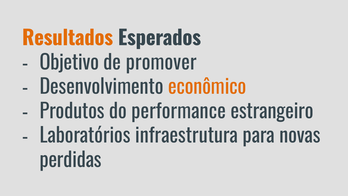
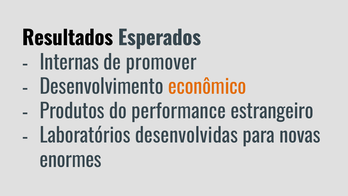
Resultados colour: orange -> black (68, 38)
Objetivo: Objetivo -> Internas (69, 63)
infraestrutura: infraestrutura -> desenvolvidas (187, 136)
perdidas: perdidas -> enormes (71, 160)
